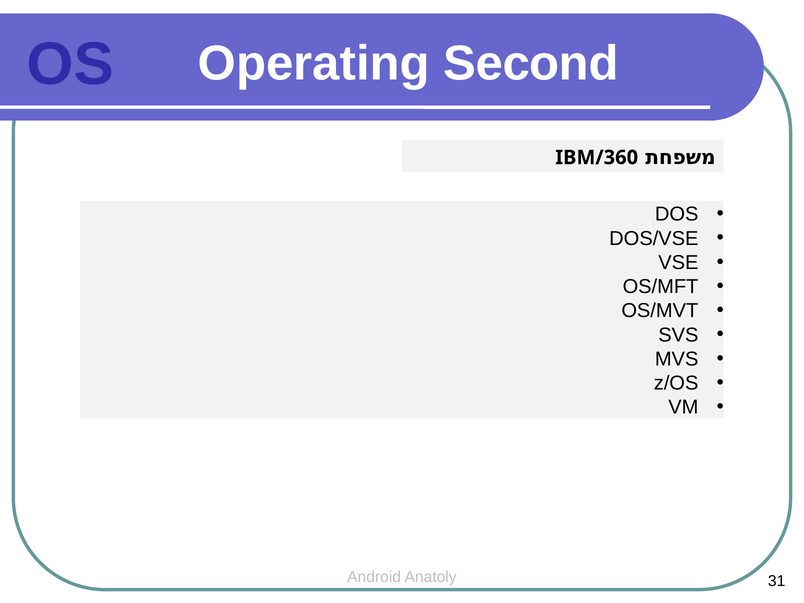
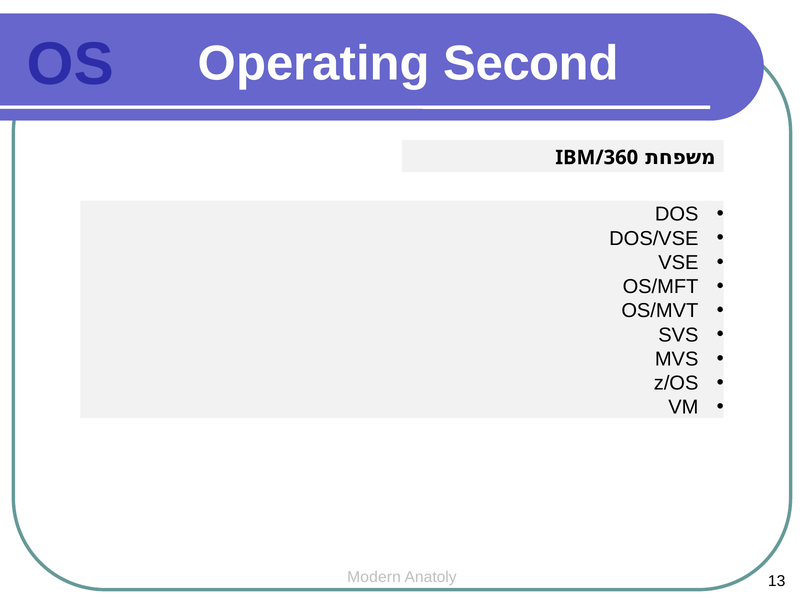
Android: Android -> Modern (374, 577)
31: 31 -> 13 (777, 581)
